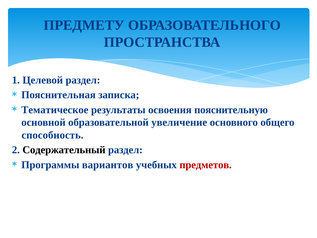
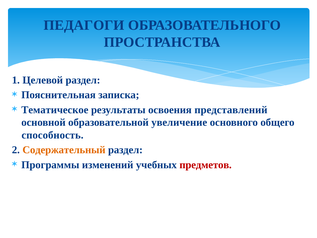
ПРЕДМЕТУ: ПРЕДМЕТУ -> ПЕДАГОГИ (84, 25)
пояснительную: пояснительную -> представлений (231, 110)
Содержательный colour: black -> orange (64, 150)
вариантов: вариантов -> изменений (108, 165)
